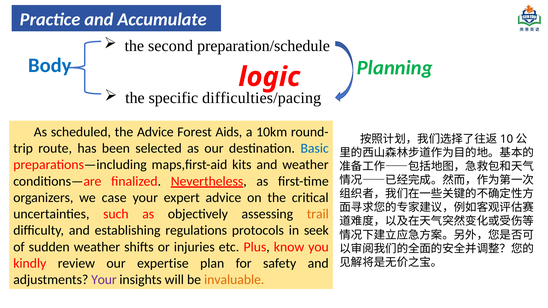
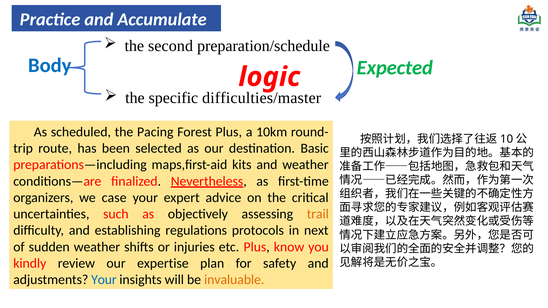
Planning: Planning -> Expected (395, 68)
difficulties/pacing: difficulties/pacing -> difficulties/master (262, 98)
the Advice: Advice -> Pacing (155, 132)
Forest Aids: Aids -> Plus (229, 132)
Basic colour: blue -> black (315, 148)
seek: seek -> next (316, 231)
Your colour: purple -> blue (104, 280)
